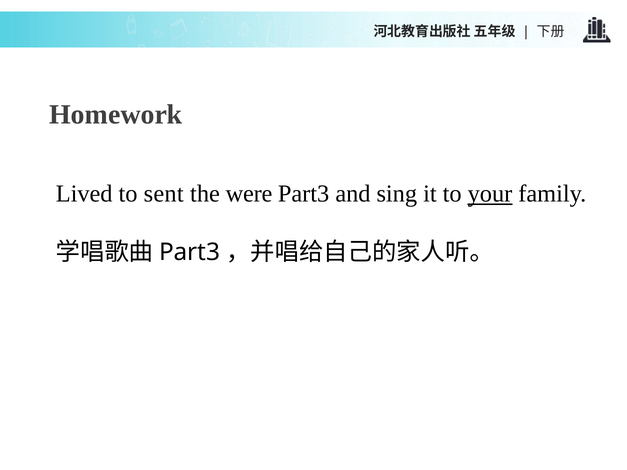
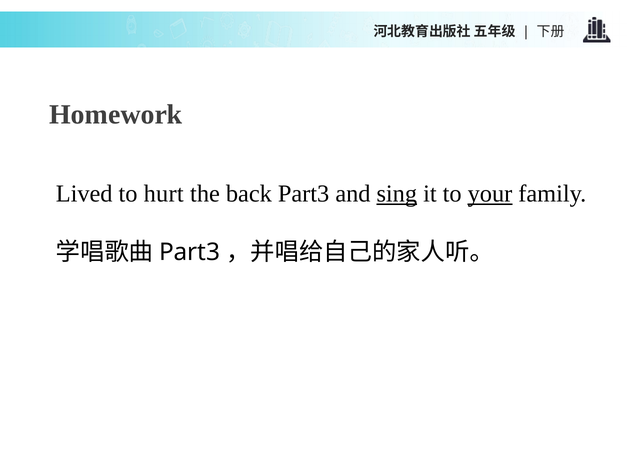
sent: sent -> hurt (164, 194)
were: were -> back (249, 194)
sing underline: none -> present (397, 194)
